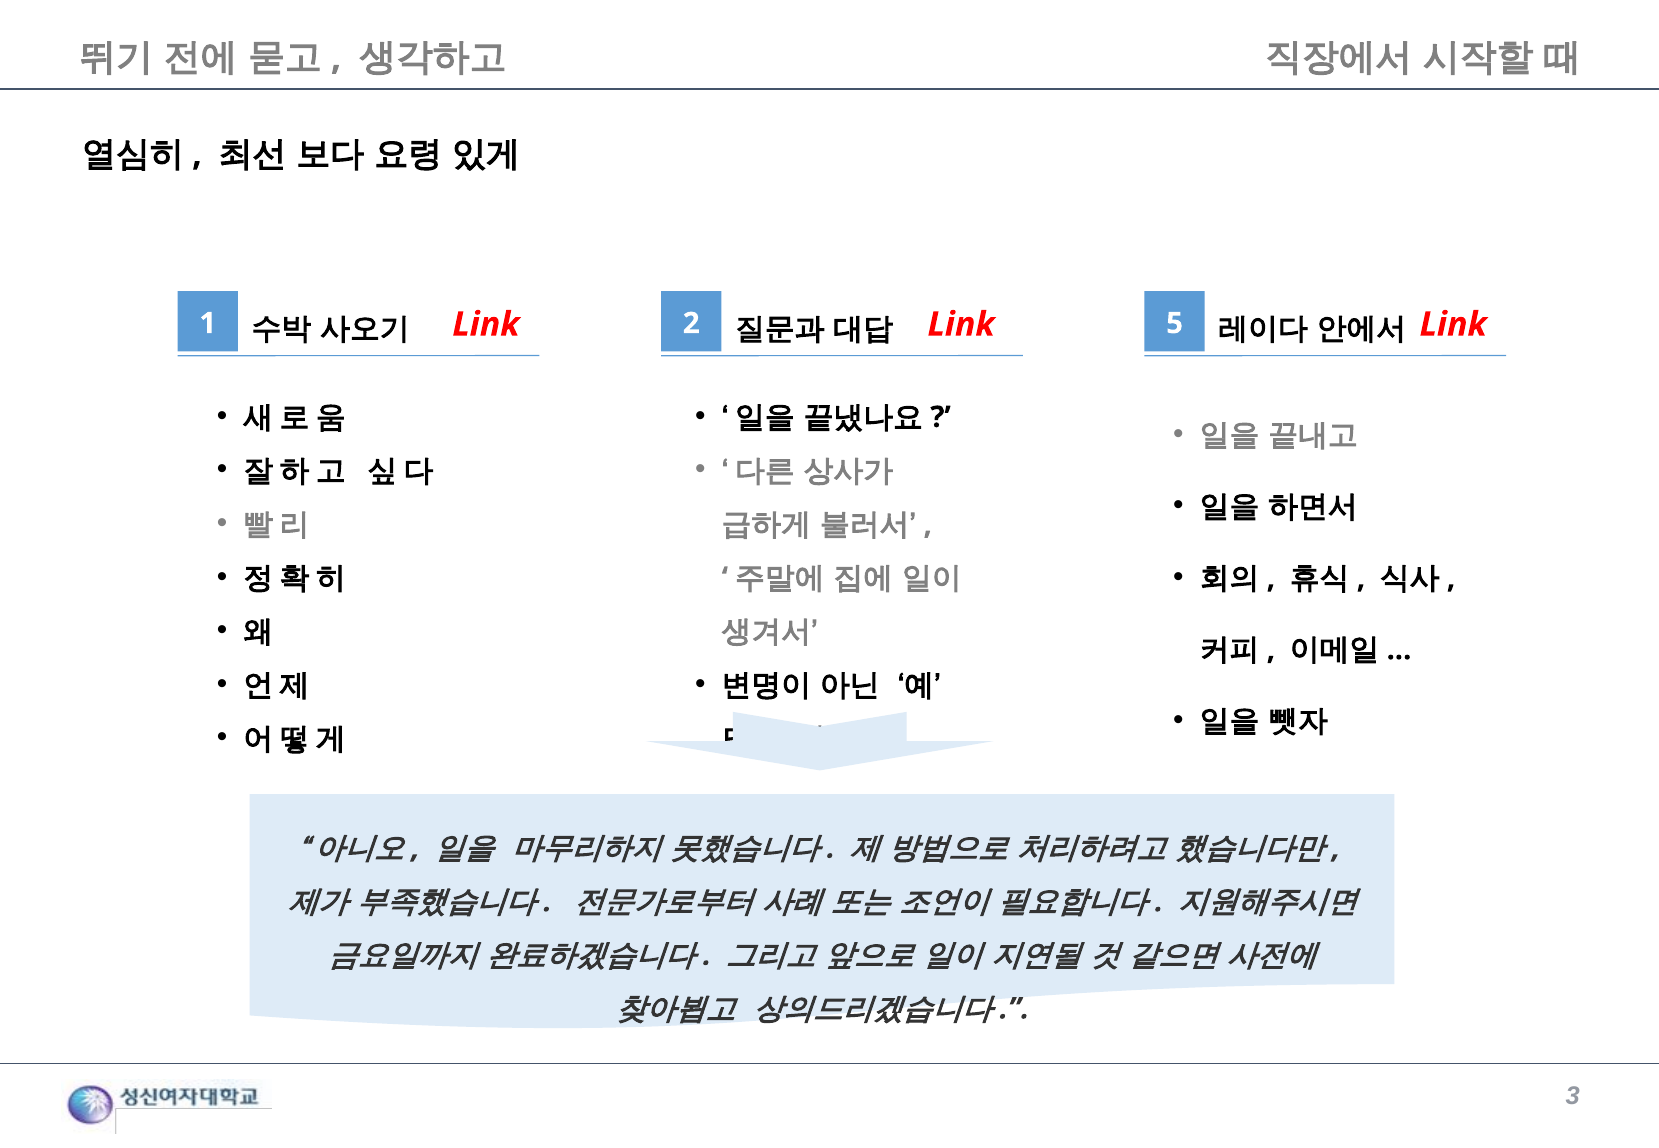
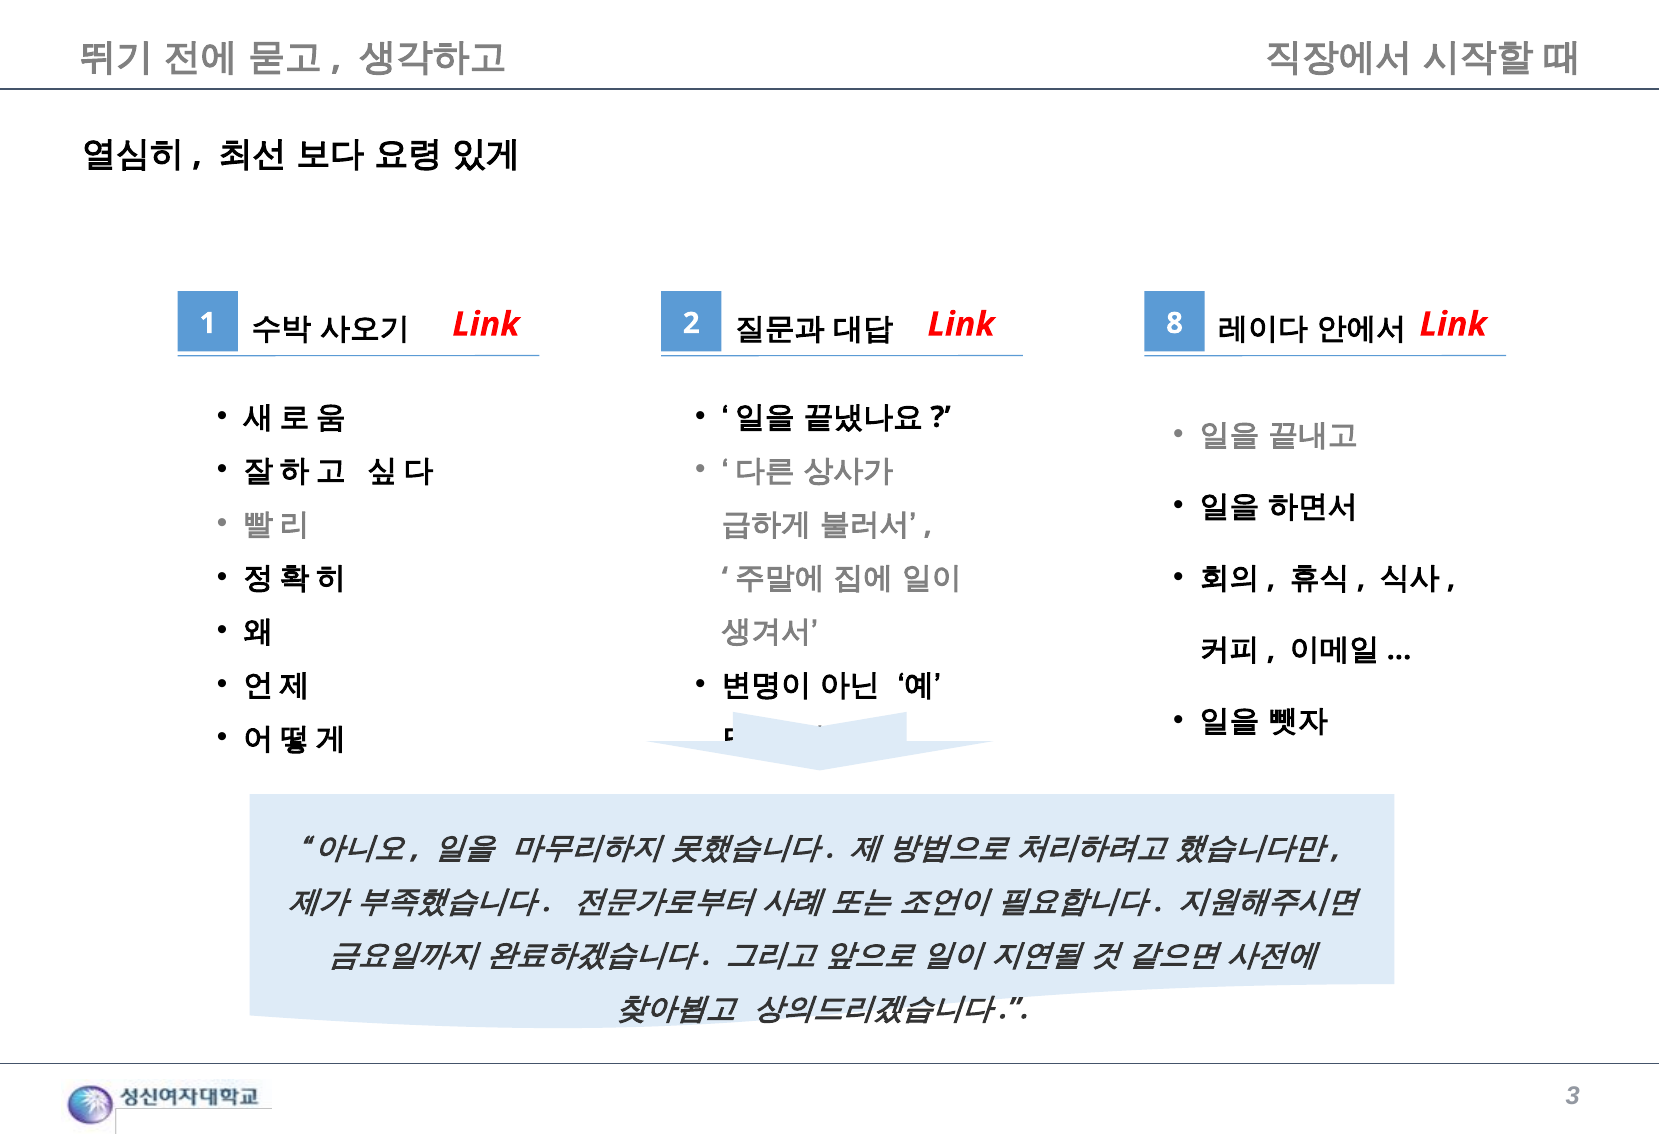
5: 5 -> 8 (1175, 323)
